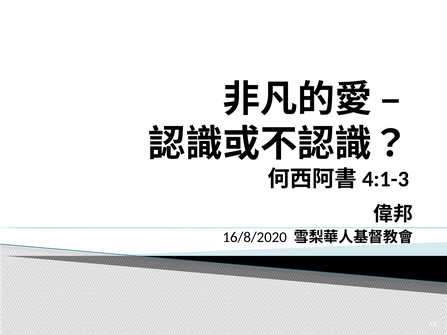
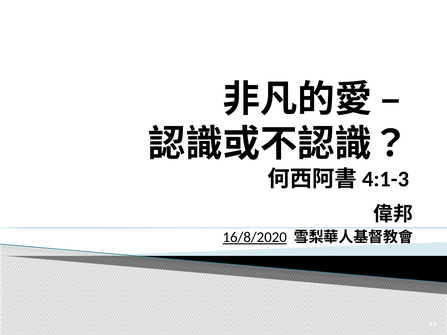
16/8/2020 underline: none -> present (255, 238)
